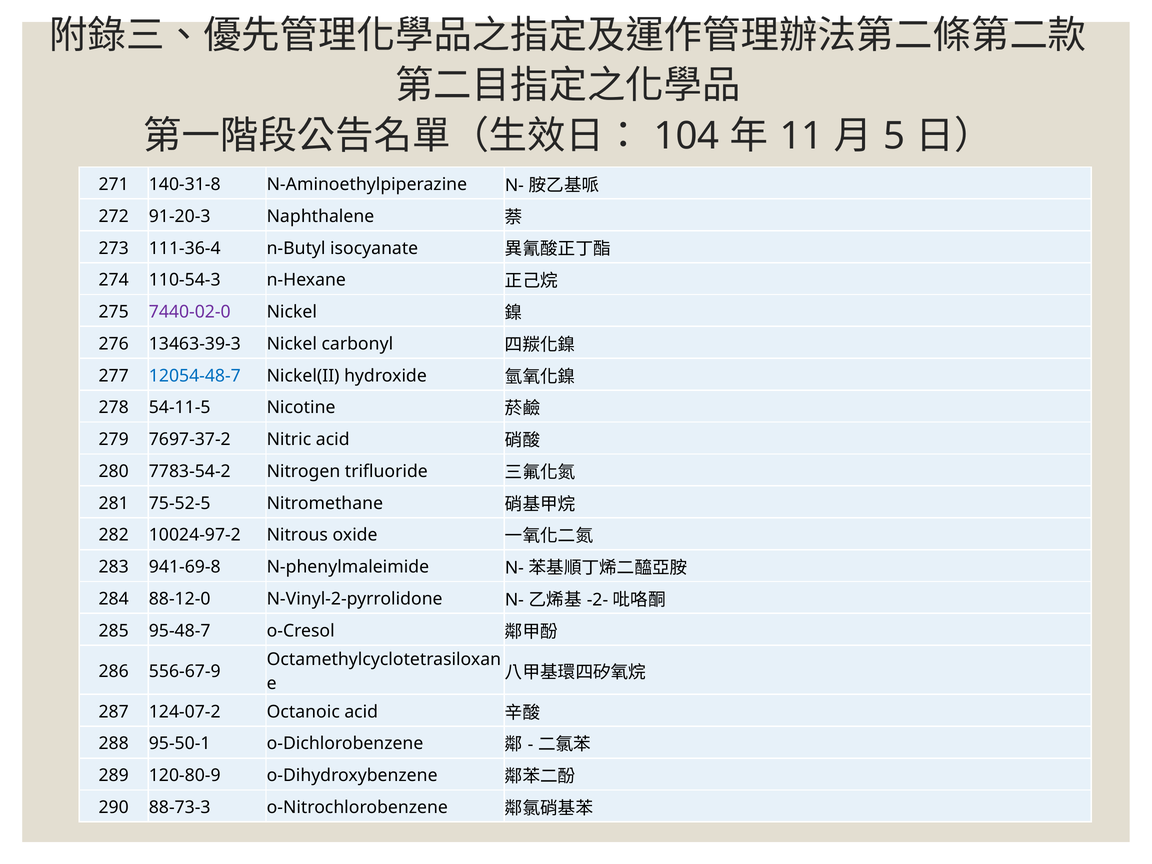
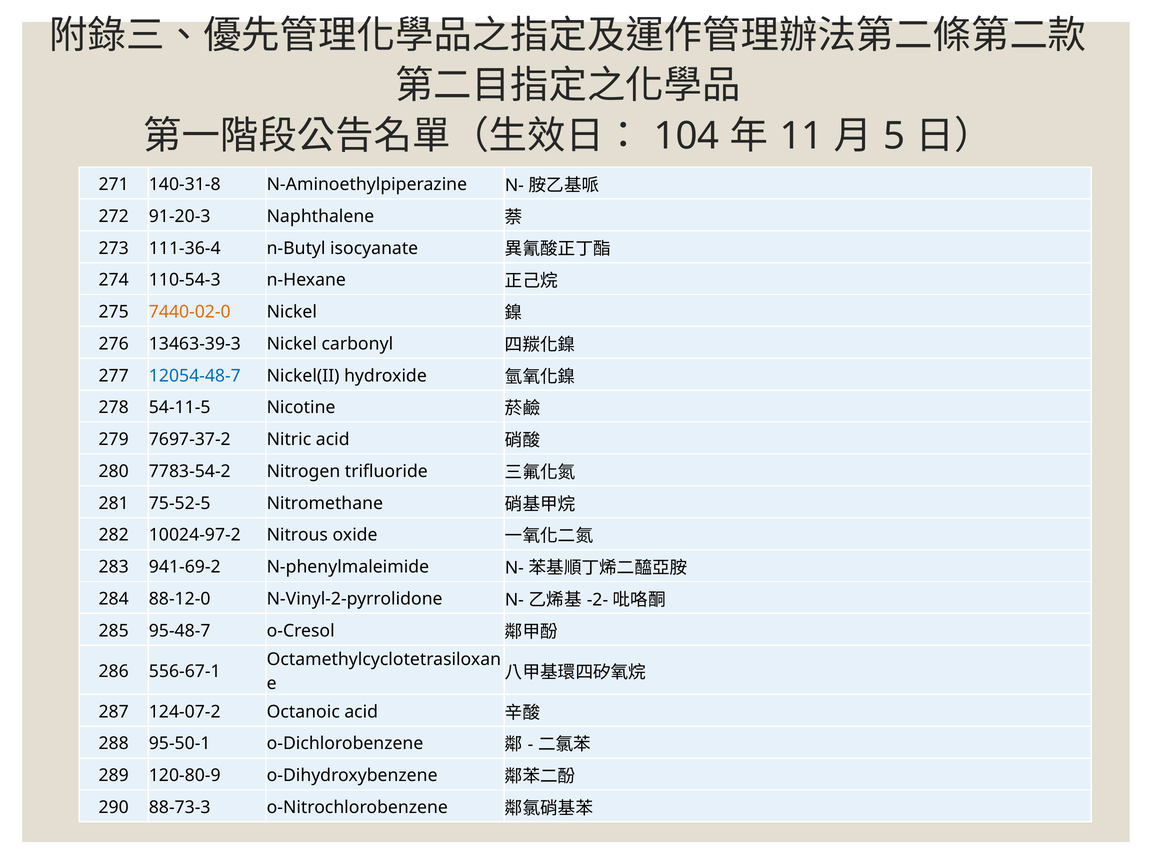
7440-02-0 colour: purple -> orange (190, 312)
941-69-8: 941-69-8 -> 941-69-2 (185, 567)
556-67-9: 556-67-9 -> 556-67-1 (185, 671)
